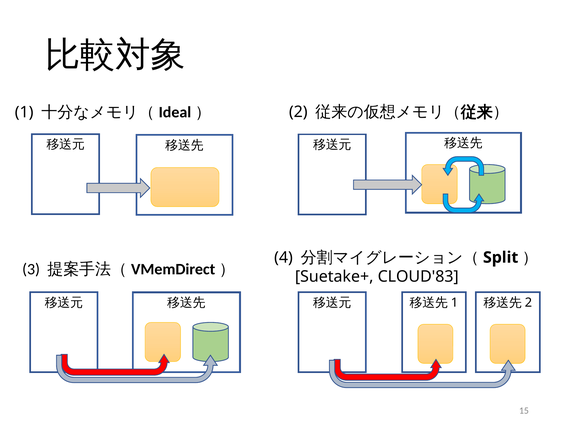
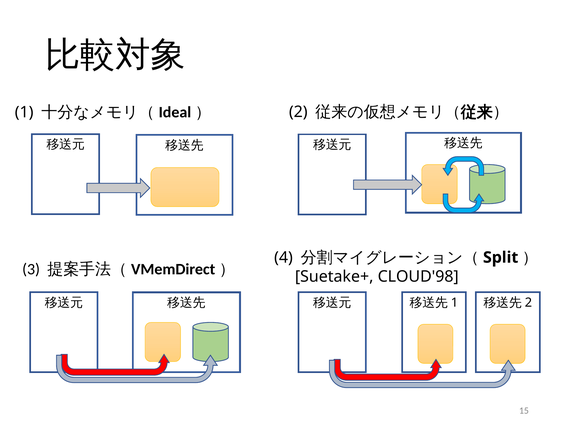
CLOUD'83: CLOUD'83 -> CLOUD'98 (418, 277)
